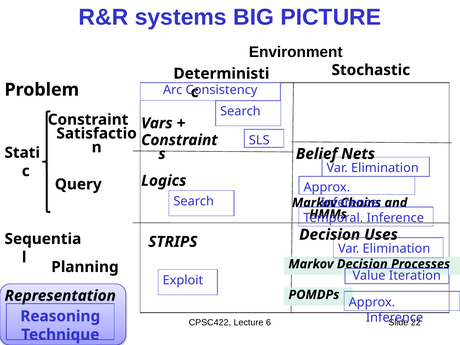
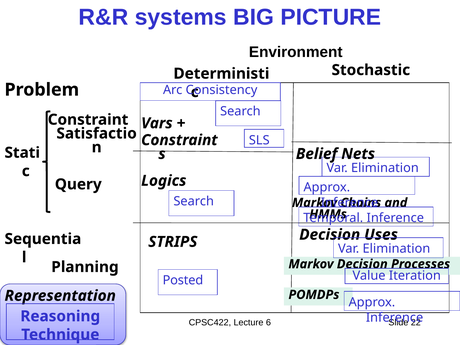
Exploit: Exploit -> Posted (183, 280)
